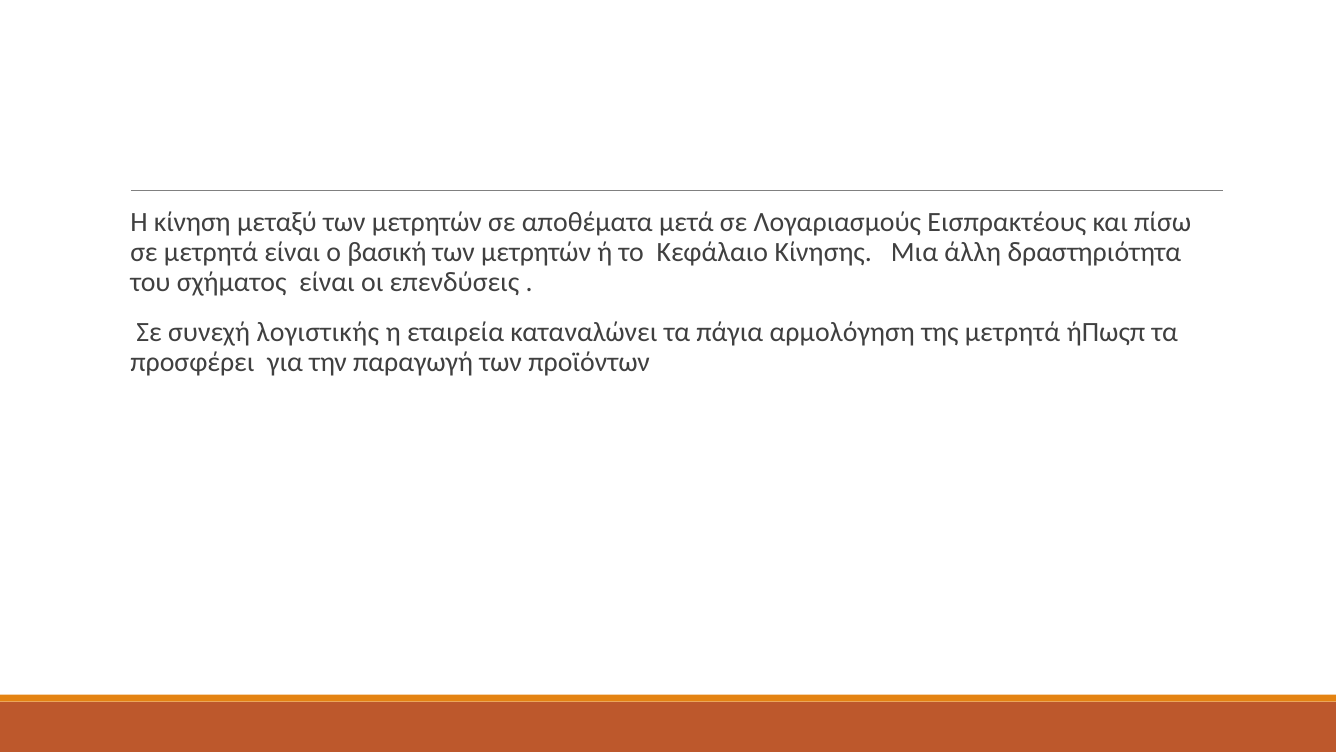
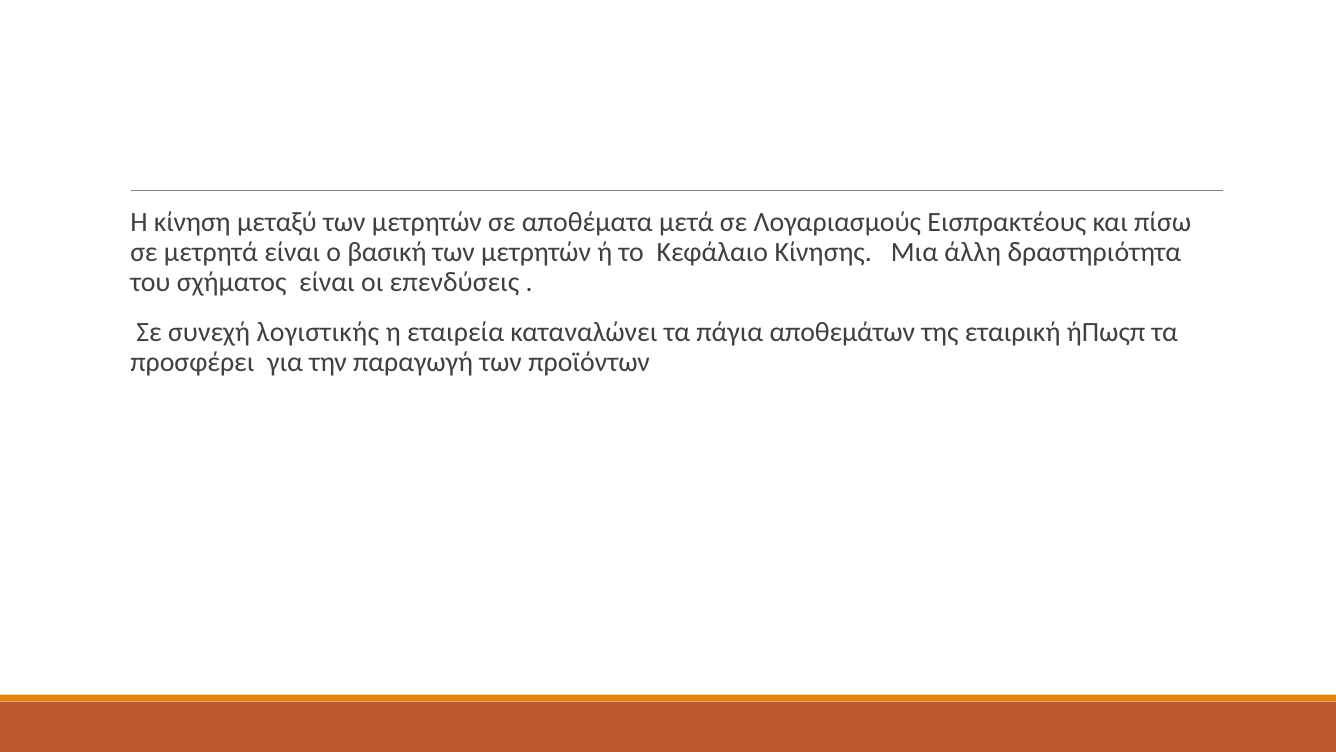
αρμολόγηση: αρμολόγηση -> αποθεμάτων (842, 332)
της μετρητά: μετρητά -> εταιρική (1013, 332)
